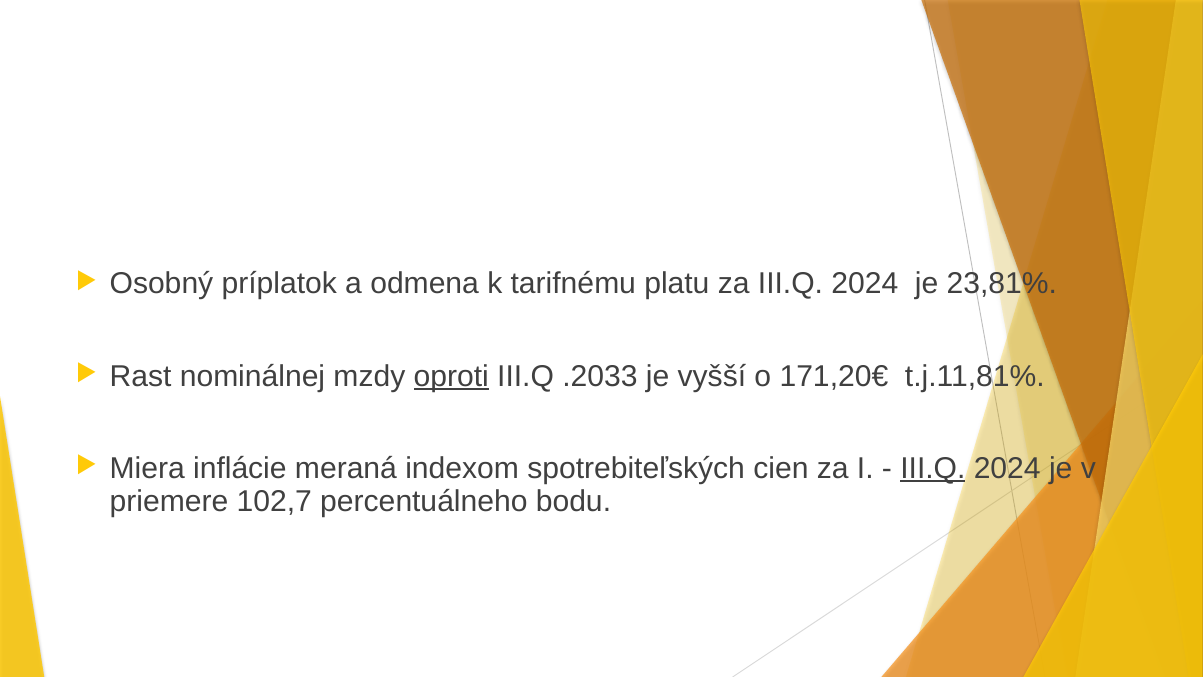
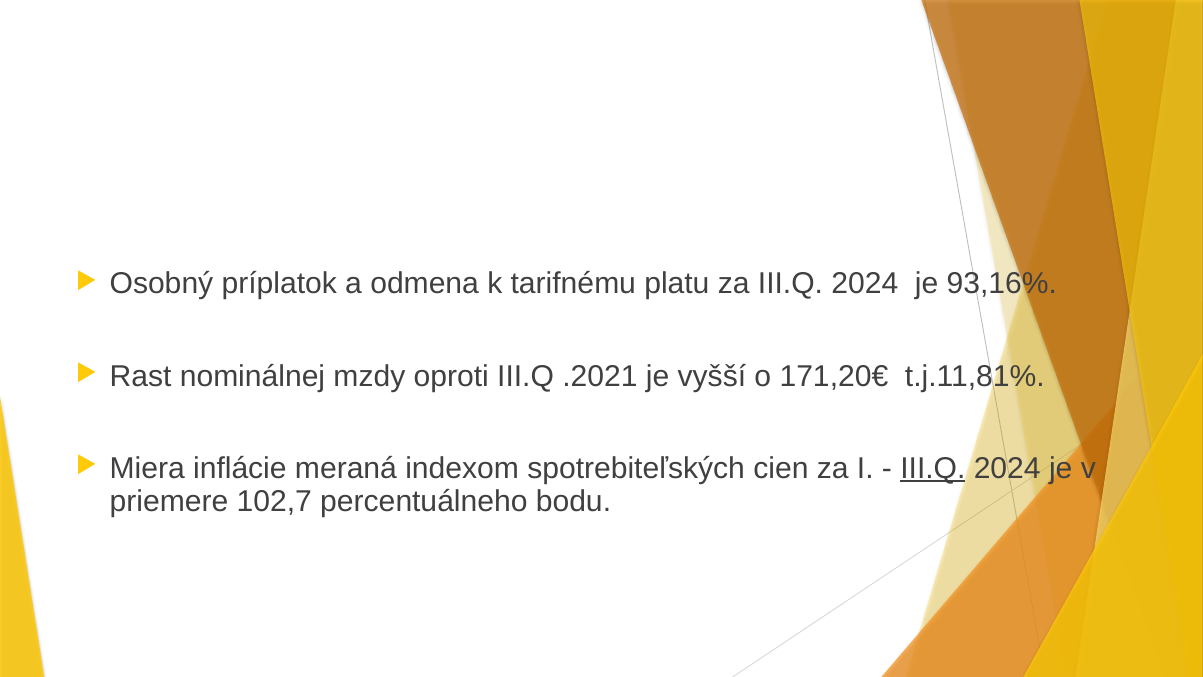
23,81%: 23,81% -> 93,16% (1002, 284)
oproti underline: present -> none (451, 376)
.2033: .2033 -> .2021 (600, 376)
